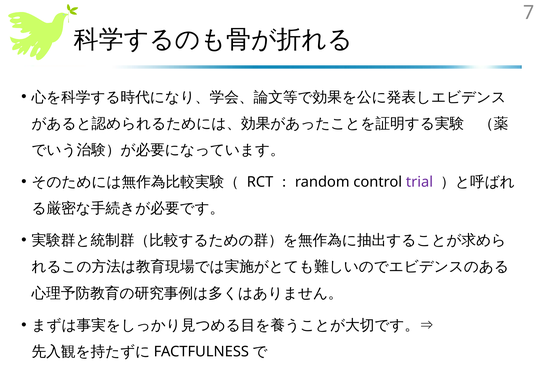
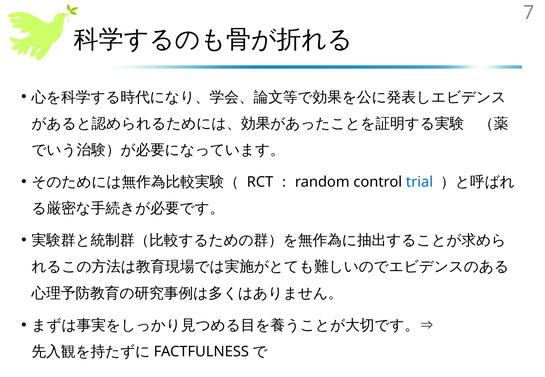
trial colour: purple -> blue (419, 182)
